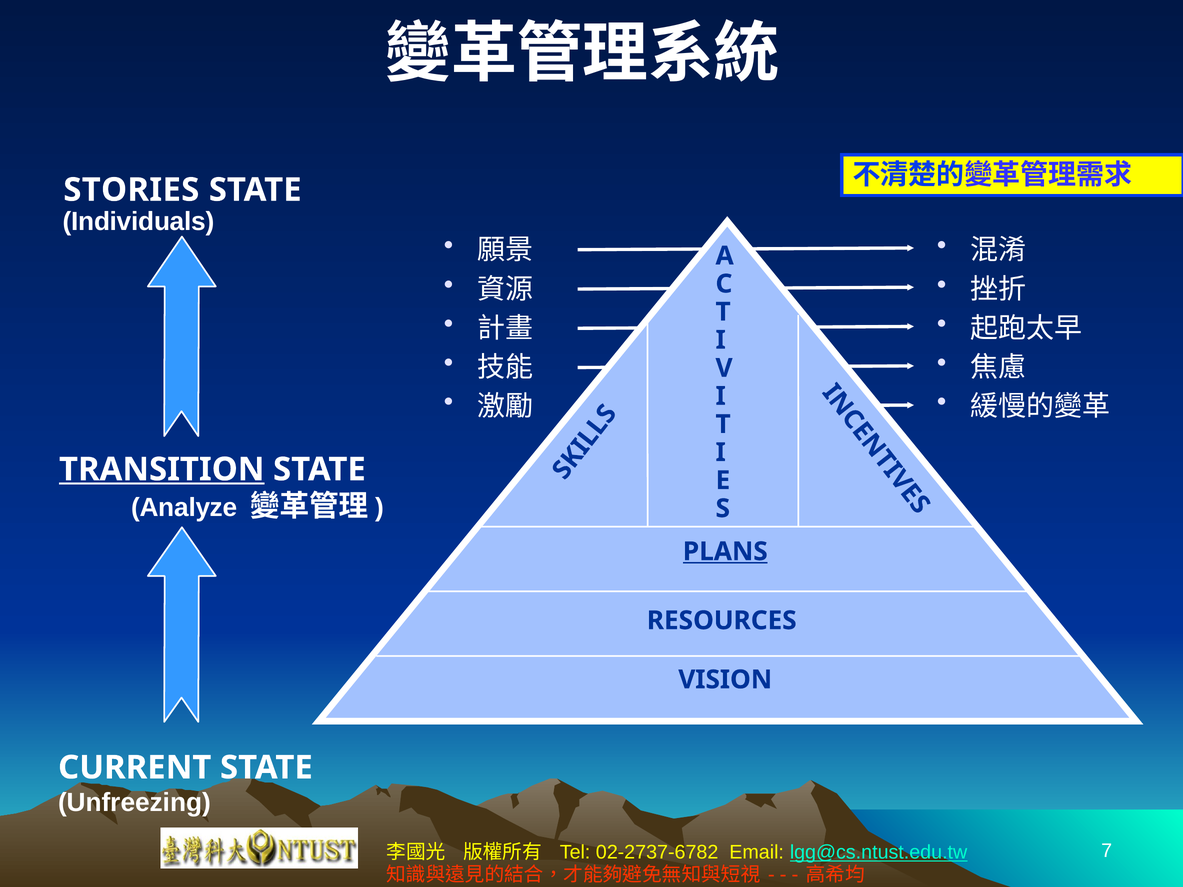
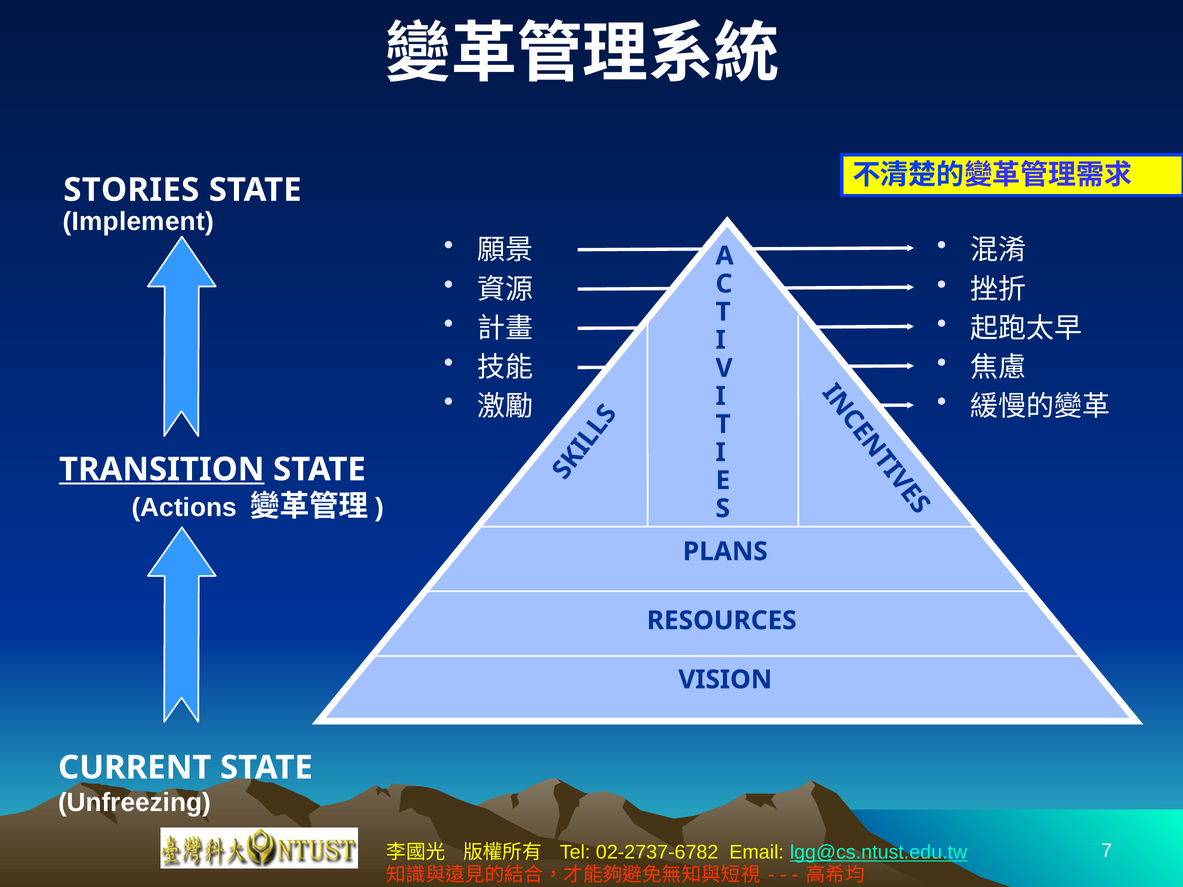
Individuals: Individuals -> Implement (138, 221)
Analyze: Analyze -> Actions (184, 508)
PLANS underline: present -> none (725, 552)
